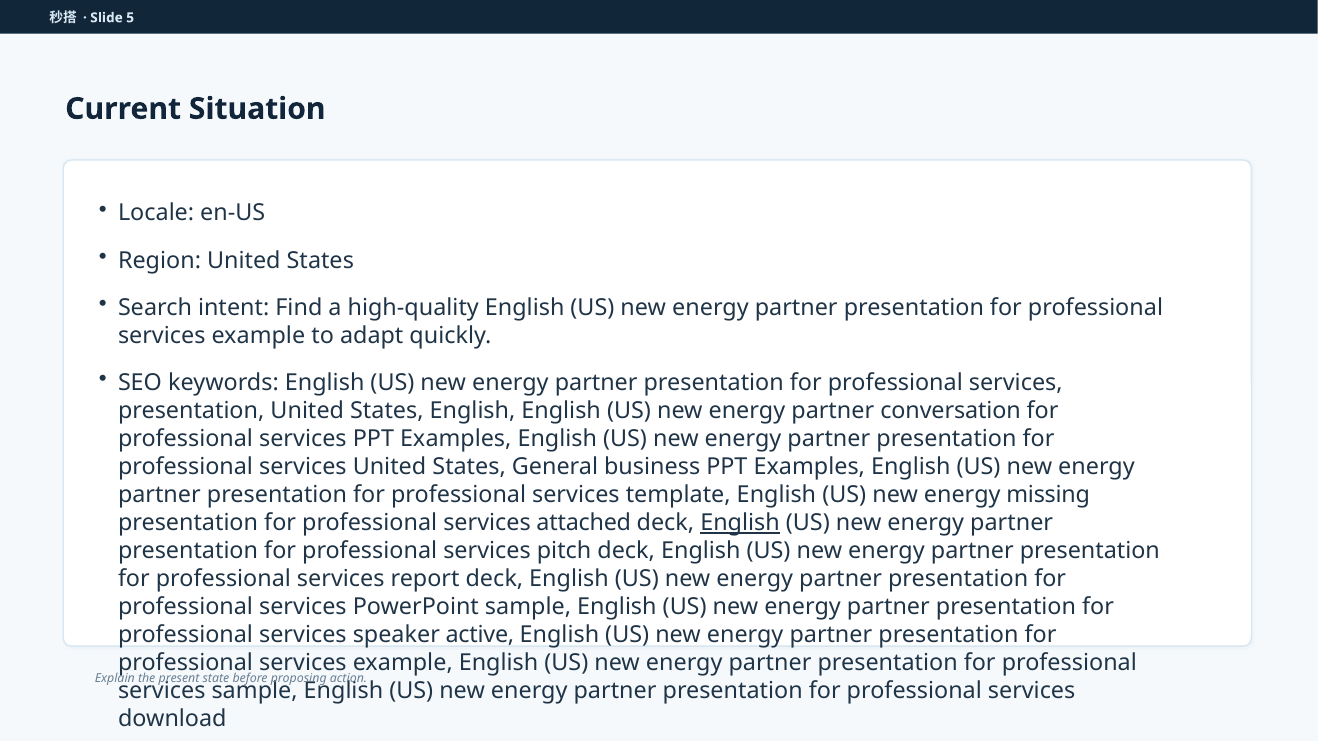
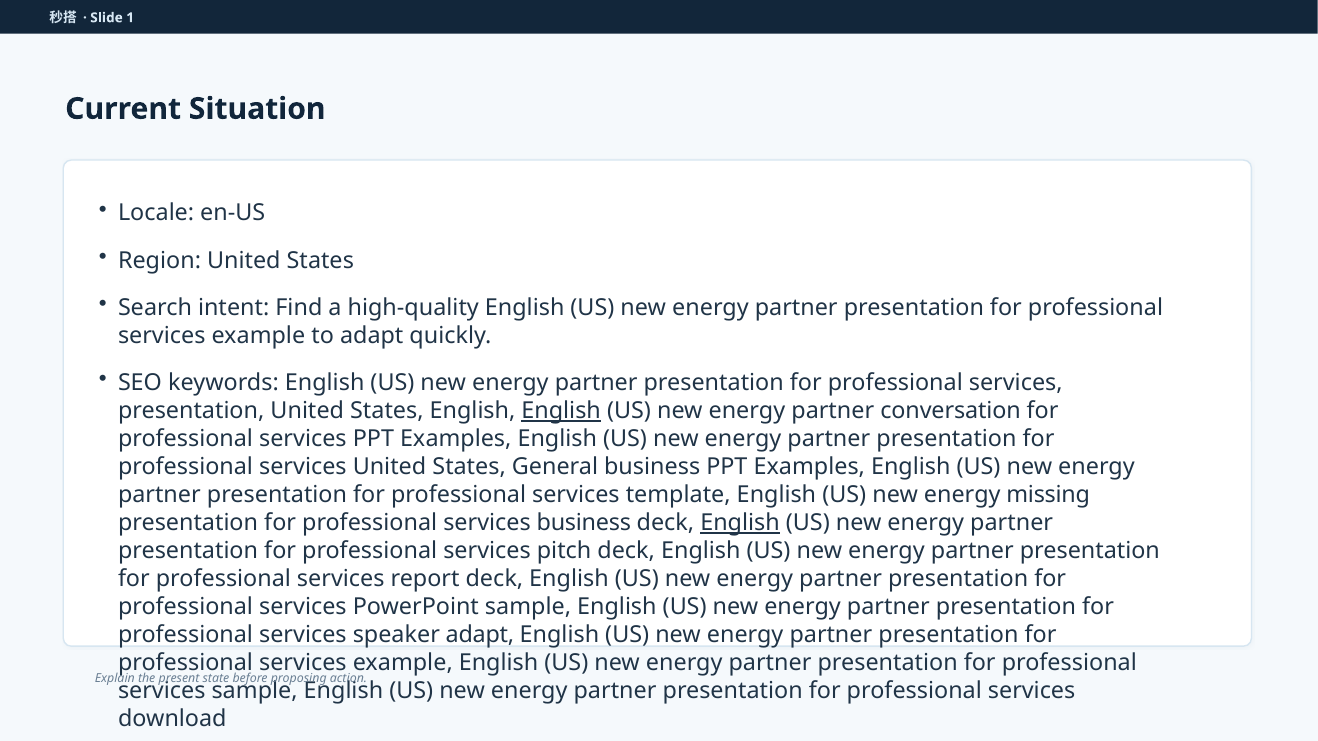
5: 5 -> 1 (130, 18)
English underline: none -> present (561, 411)
services attached: attached -> business (584, 523)
speaker active: active -> adapt (480, 635)
